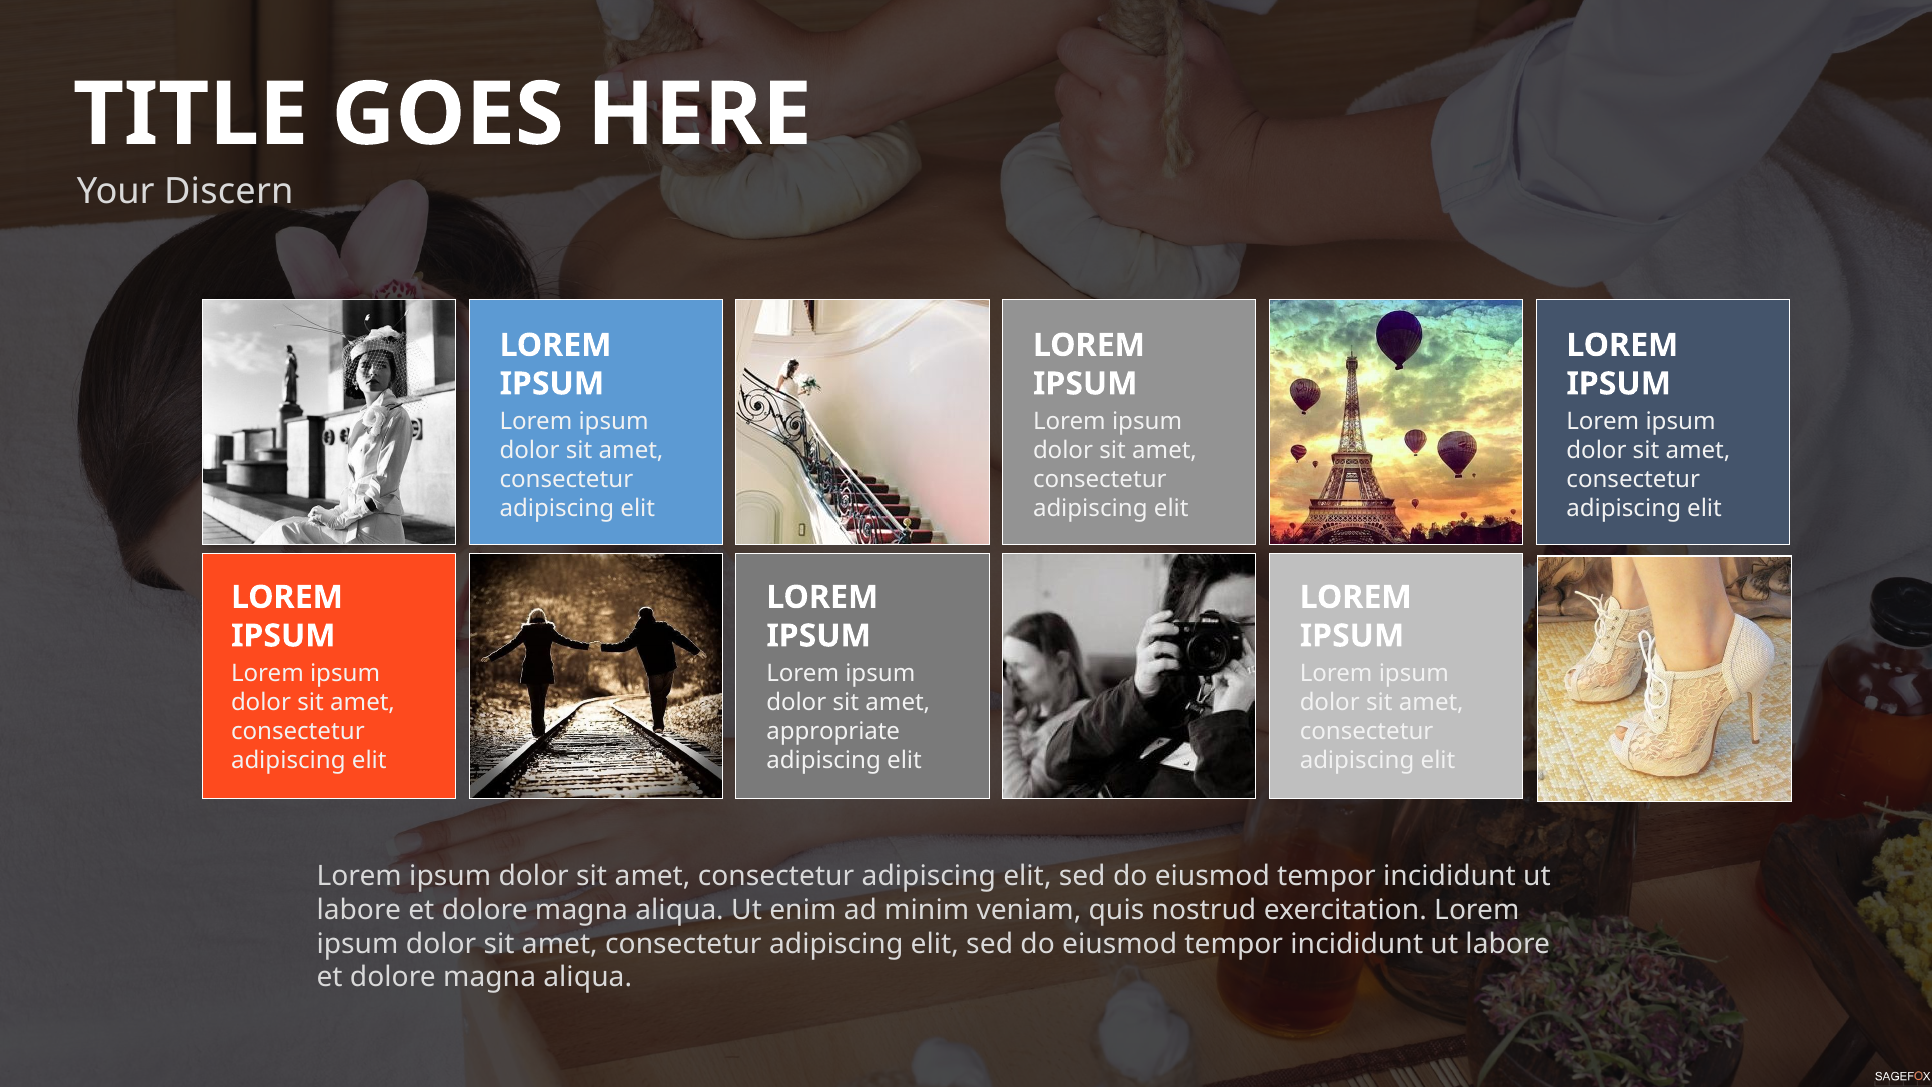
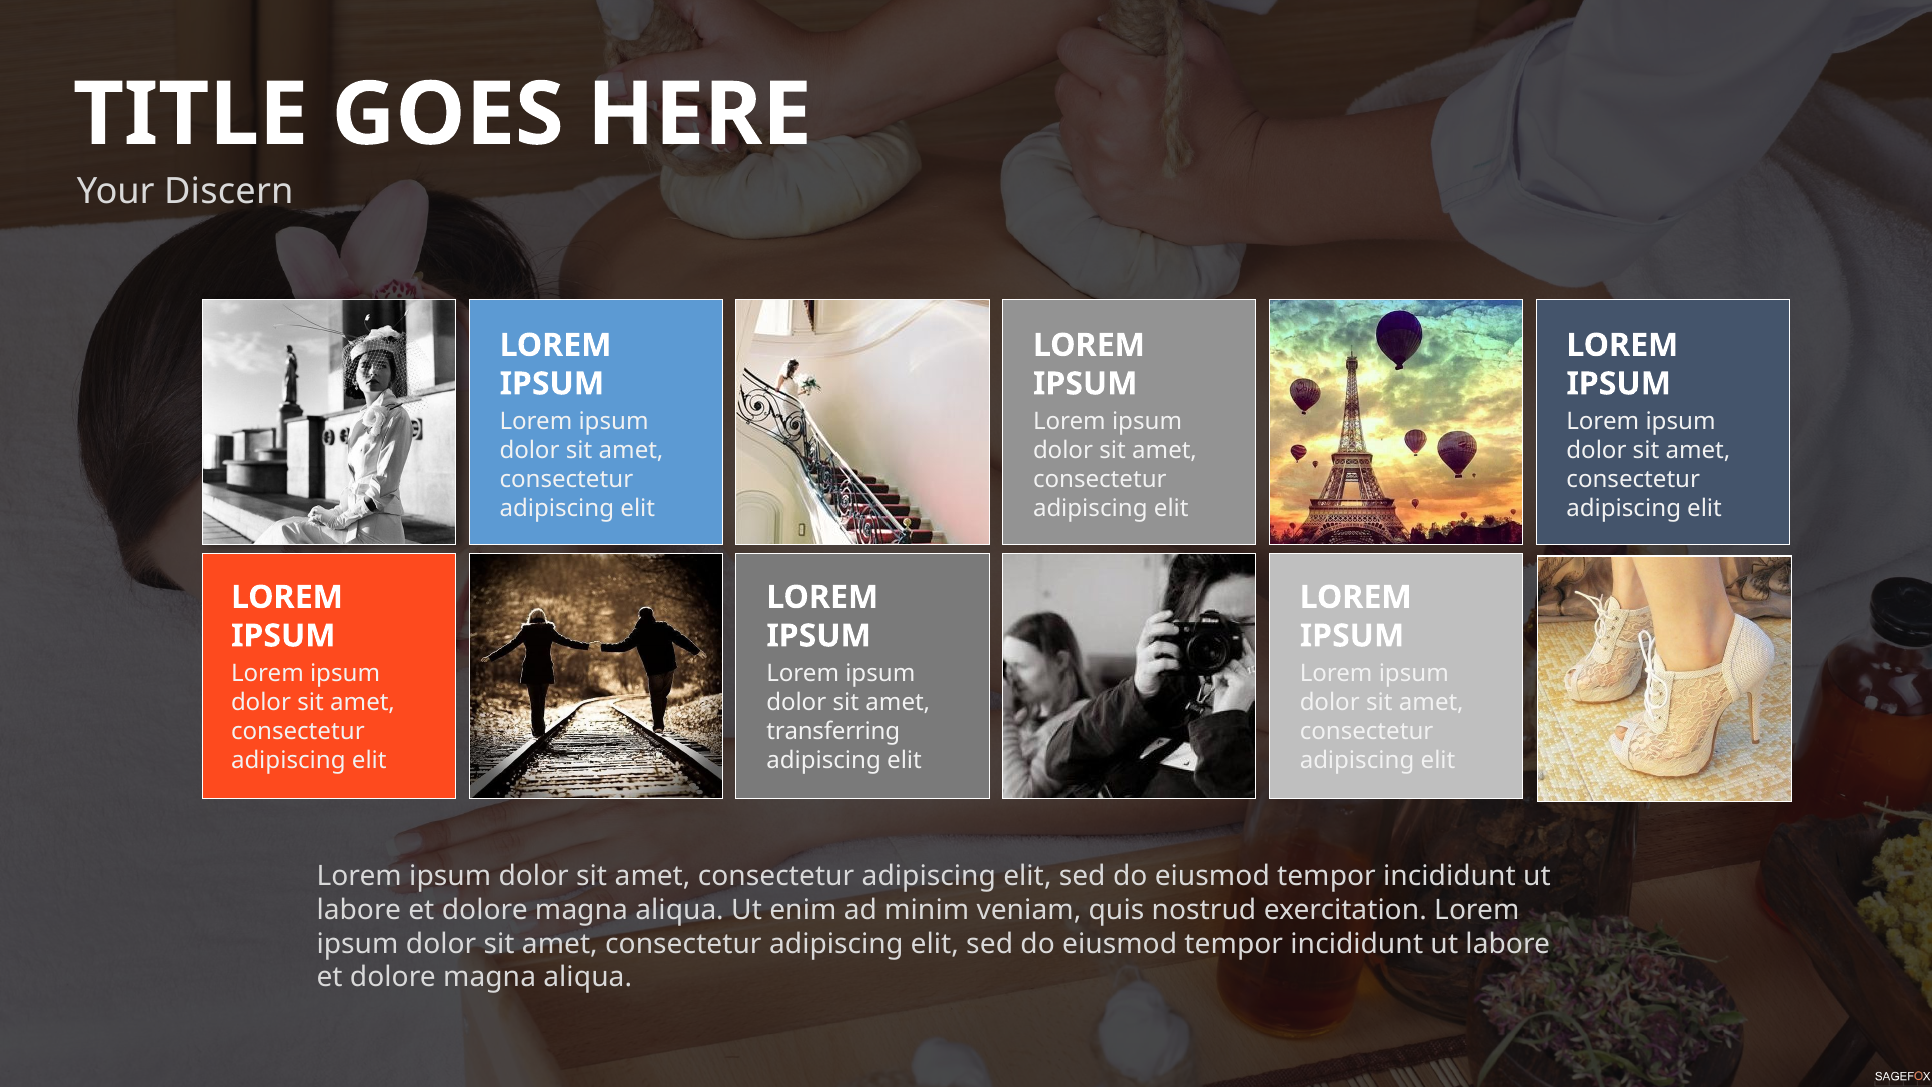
appropriate: appropriate -> transferring (833, 732)
